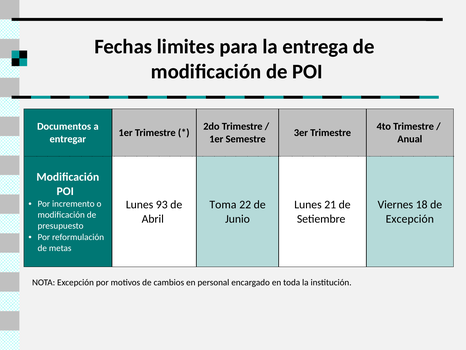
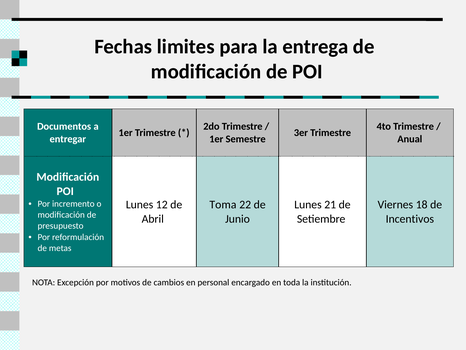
93: 93 -> 12 (162, 204)
Excepción: Excepción -> Incentivos (410, 219)
